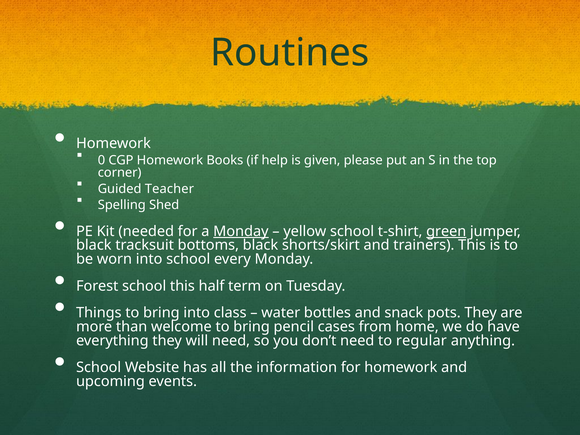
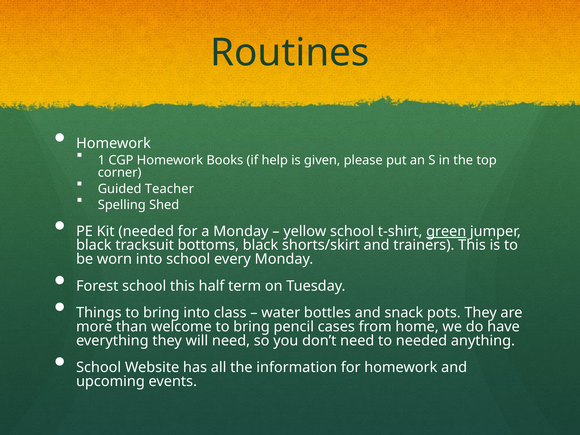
0: 0 -> 1 (102, 160)
Monday underline: present -> none (241, 231)
to regular: regular -> needed (421, 341)
